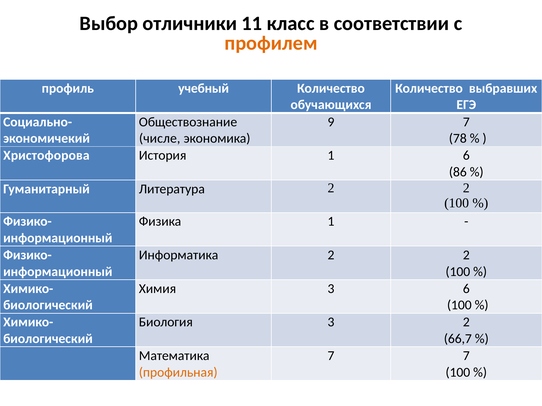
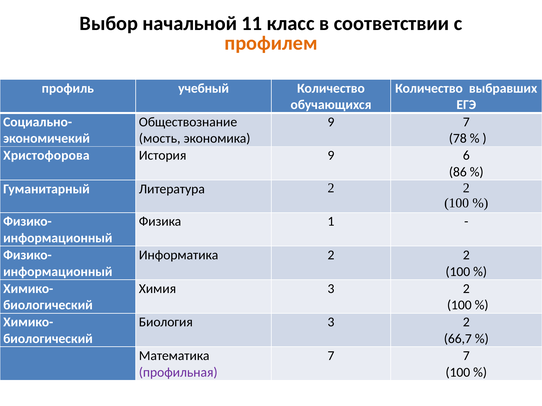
отличники: отличники -> начальной (190, 24)
числе: числе -> мость (160, 139)
История 1: 1 -> 9 (331, 156)
Химия 3 6: 6 -> 2 (466, 289)
профильная colour: orange -> purple (178, 373)
